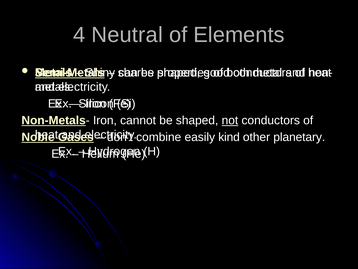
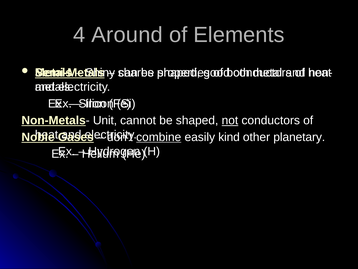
Neutral: Neutral -> Around (127, 35)
Non-Metals- Iron: Iron -> Unit (105, 120)
combine underline: none -> present (159, 137)
